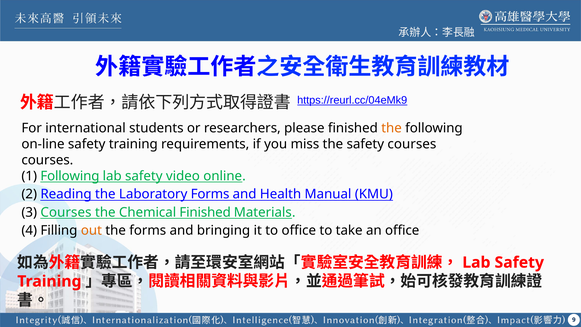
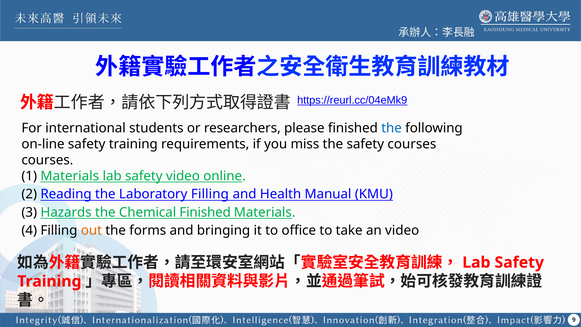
the colour: orange -> blue (392, 128)
1 Following: Following -> Materials (70, 176)
Laboratory Forms: Forms -> Filling (210, 194)
3 Courses: Courses -> Hazards (66, 212)
an office: office -> video (402, 230)
